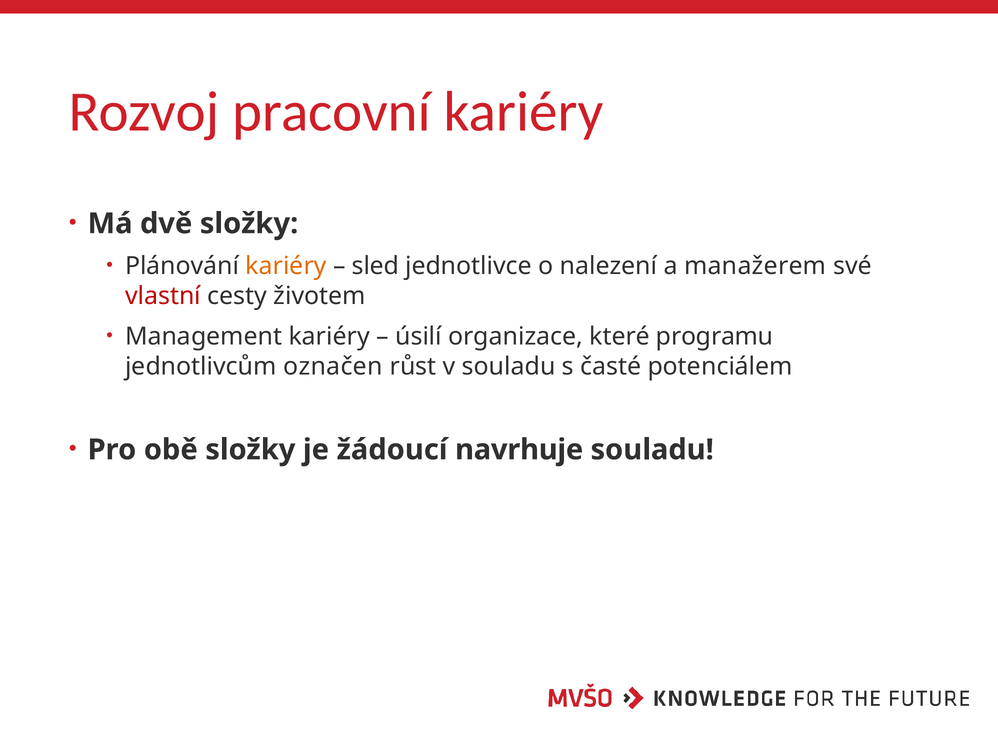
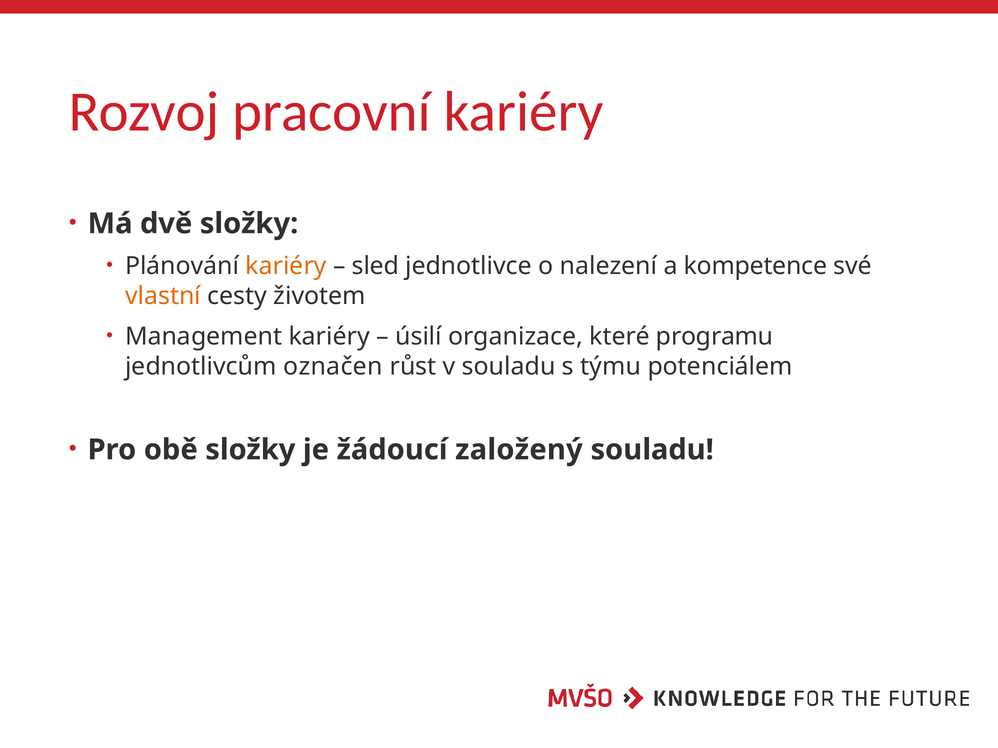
manažerem: manažerem -> kompetence (756, 266)
vlastní colour: red -> orange (163, 296)
časté: časté -> týmu (611, 367)
navrhuje: navrhuje -> založený (519, 450)
